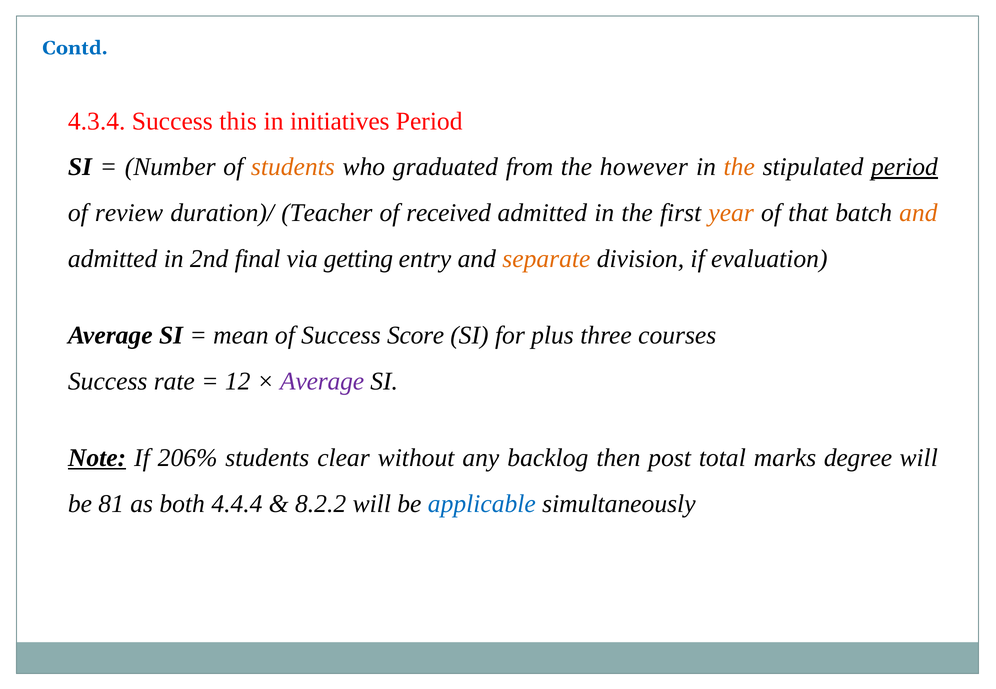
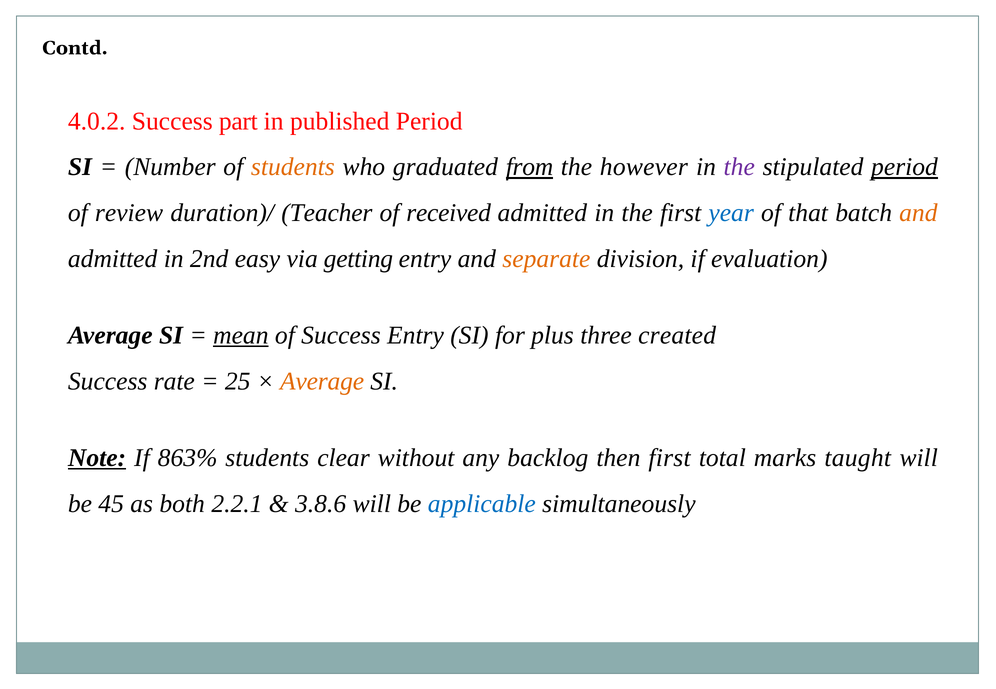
Contd colour: blue -> black (75, 48)
4.3.4: 4.3.4 -> 4.0.2 (97, 121)
this: this -> part (238, 121)
initiatives: initiatives -> published (340, 121)
from underline: none -> present (530, 167)
the colour: orange -> purple (739, 167)
year colour: orange -> blue (731, 213)
final: final -> easy (257, 259)
mean underline: none -> present (241, 336)
Success Score: Score -> Entry (415, 336)
courses: courses -> created (677, 336)
12: 12 -> 25 (238, 382)
Average colour: purple -> orange (322, 382)
206%: 206% -> 863% (188, 458)
then post: post -> first (670, 458)
degree: degree -> taught (858, 458)
81: 81 -> 45 (111, 504)
4.4.4: 4.4.4 -> 2.2.1 (237, 504)
8.2.2: 8.2.2 -> 3.8.6 (321, 504)
